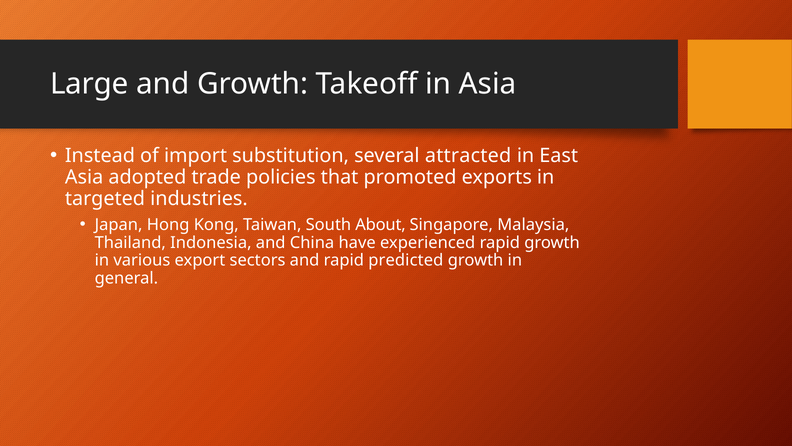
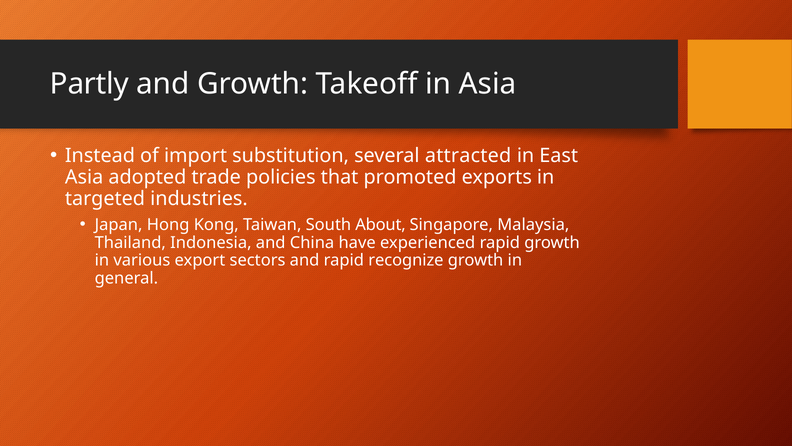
Large: Large -> Partly (89, 84)
predicted: predicted -> recognize (406, 260)
